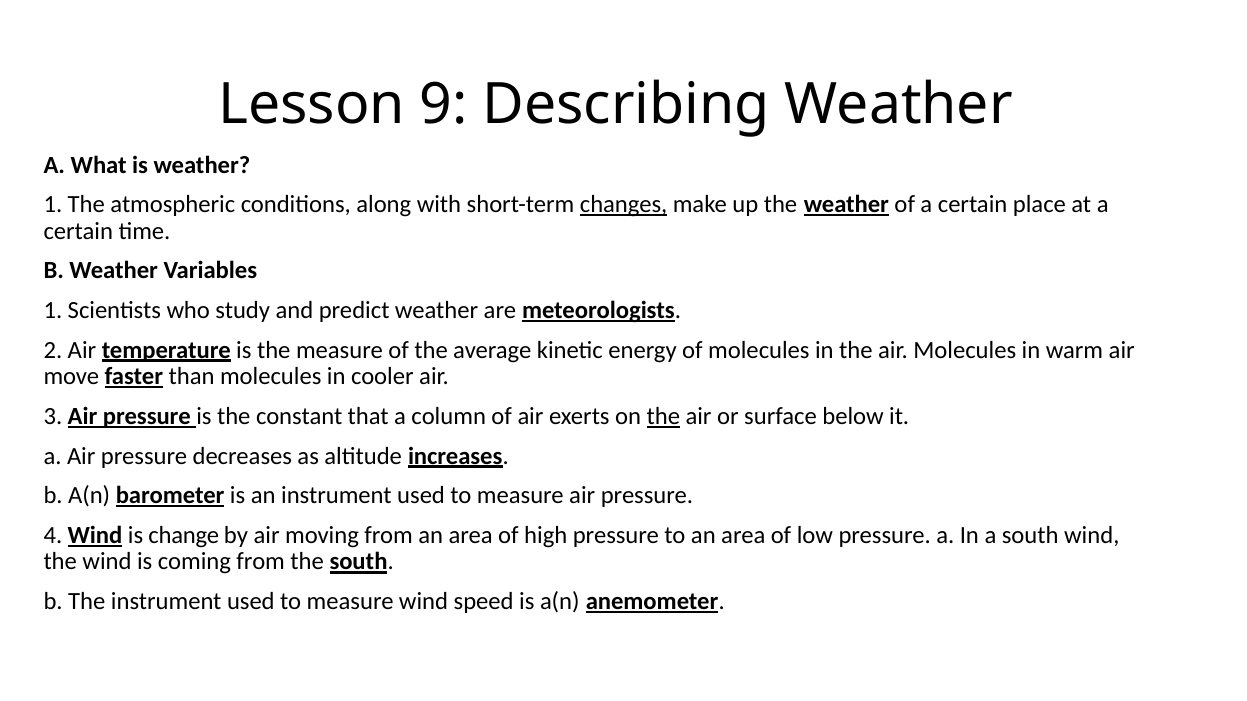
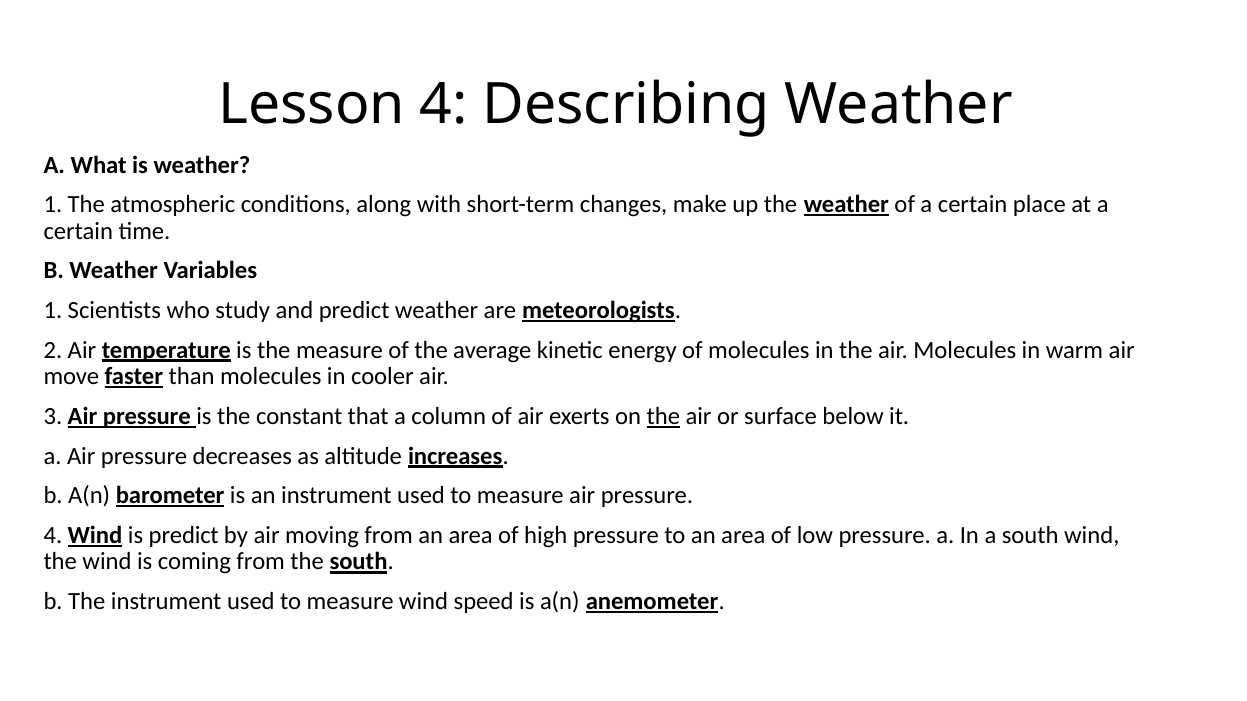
Lesson 9: 9 -> 4 (444, 105)
changes underline: present -> none (624, 205)
is change: change -> predict (184, 536)
